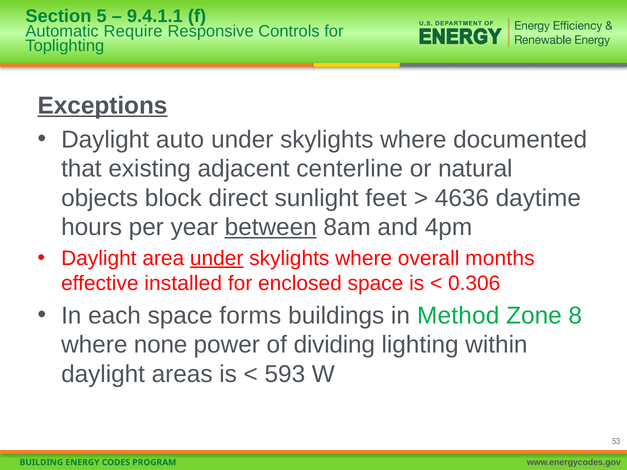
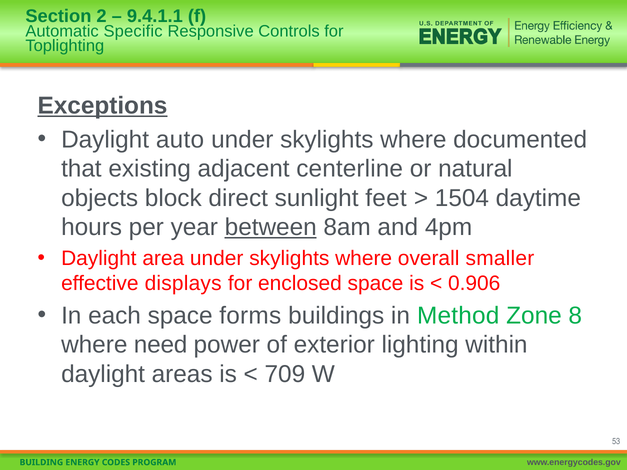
5: 5 -> 2 (102, 16)
Require: Require -> Specific (133, 31)
4636: 4636 -> 1504 (462, 198)
under underline: present -> none (217, 258)
months: months -> smaller (500, 258)
installed: installed -> displays (183, 284)
0.306: 0.306 -> 0.906 (474, 284)
none: none -> need (161, 345)
dividing: dividing -> exterior (334, 345)
593: 593 -> 709 (285, 374)
